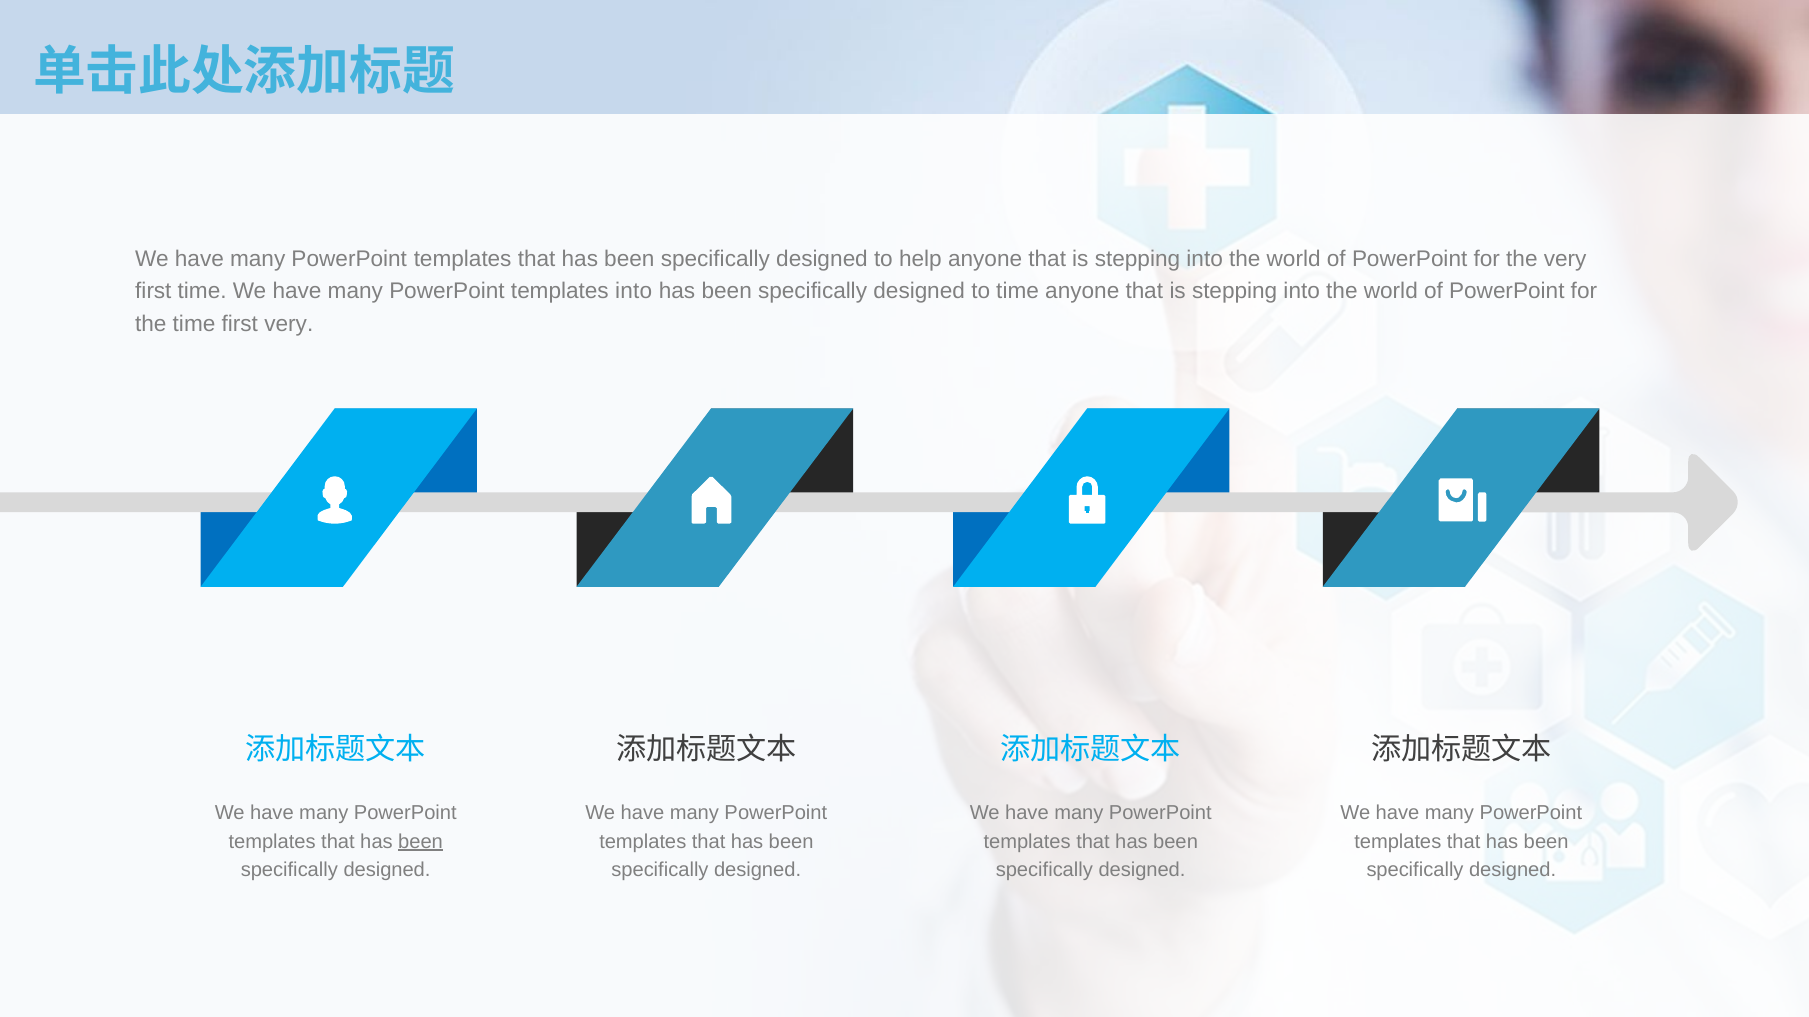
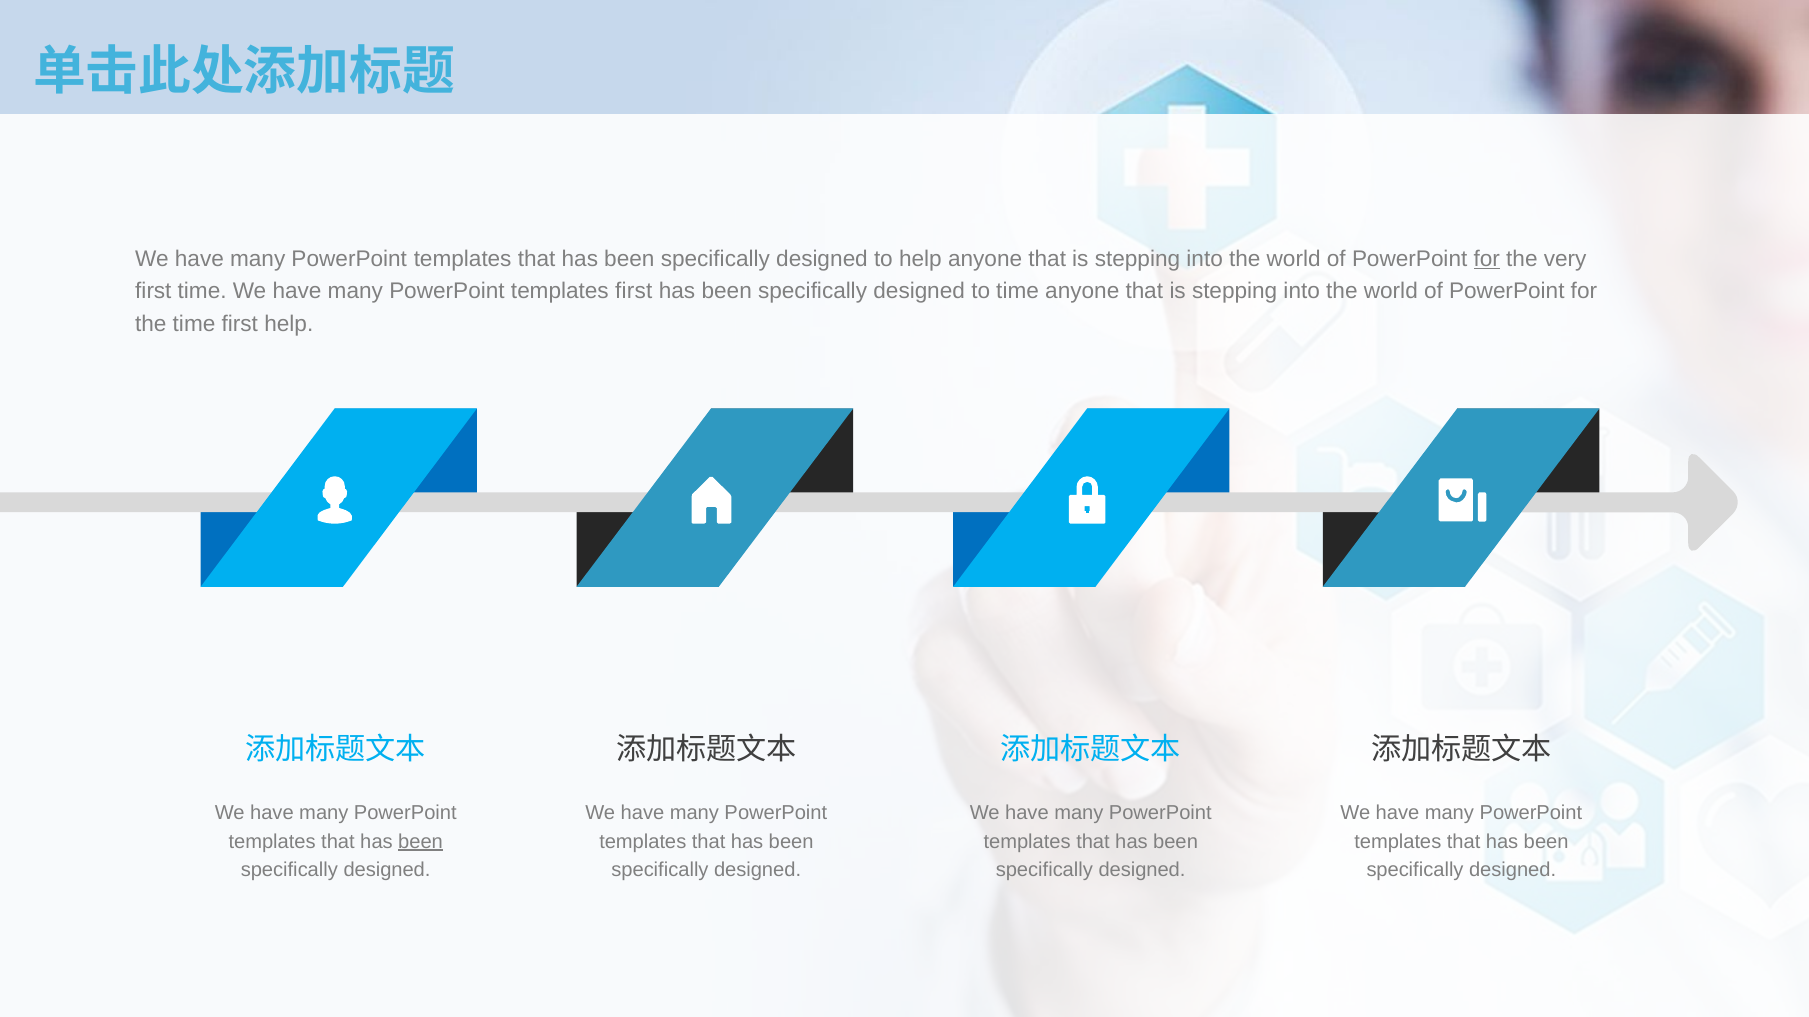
for underline: none -> present (1487, 259)
templates into: into -> first (634, 291)
first very: very -> help (289, 324)
